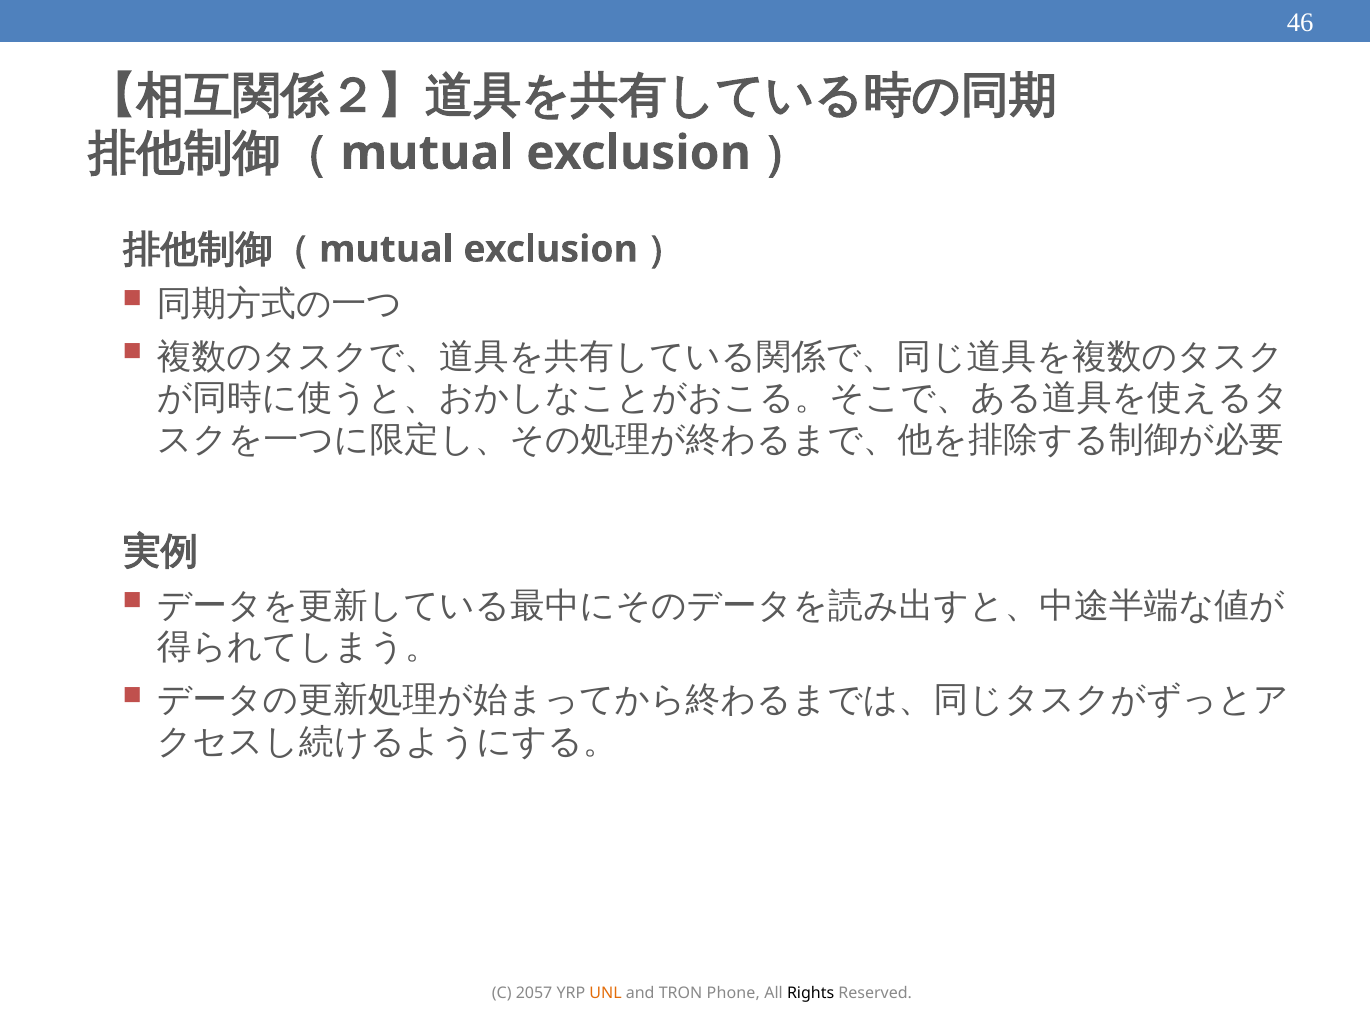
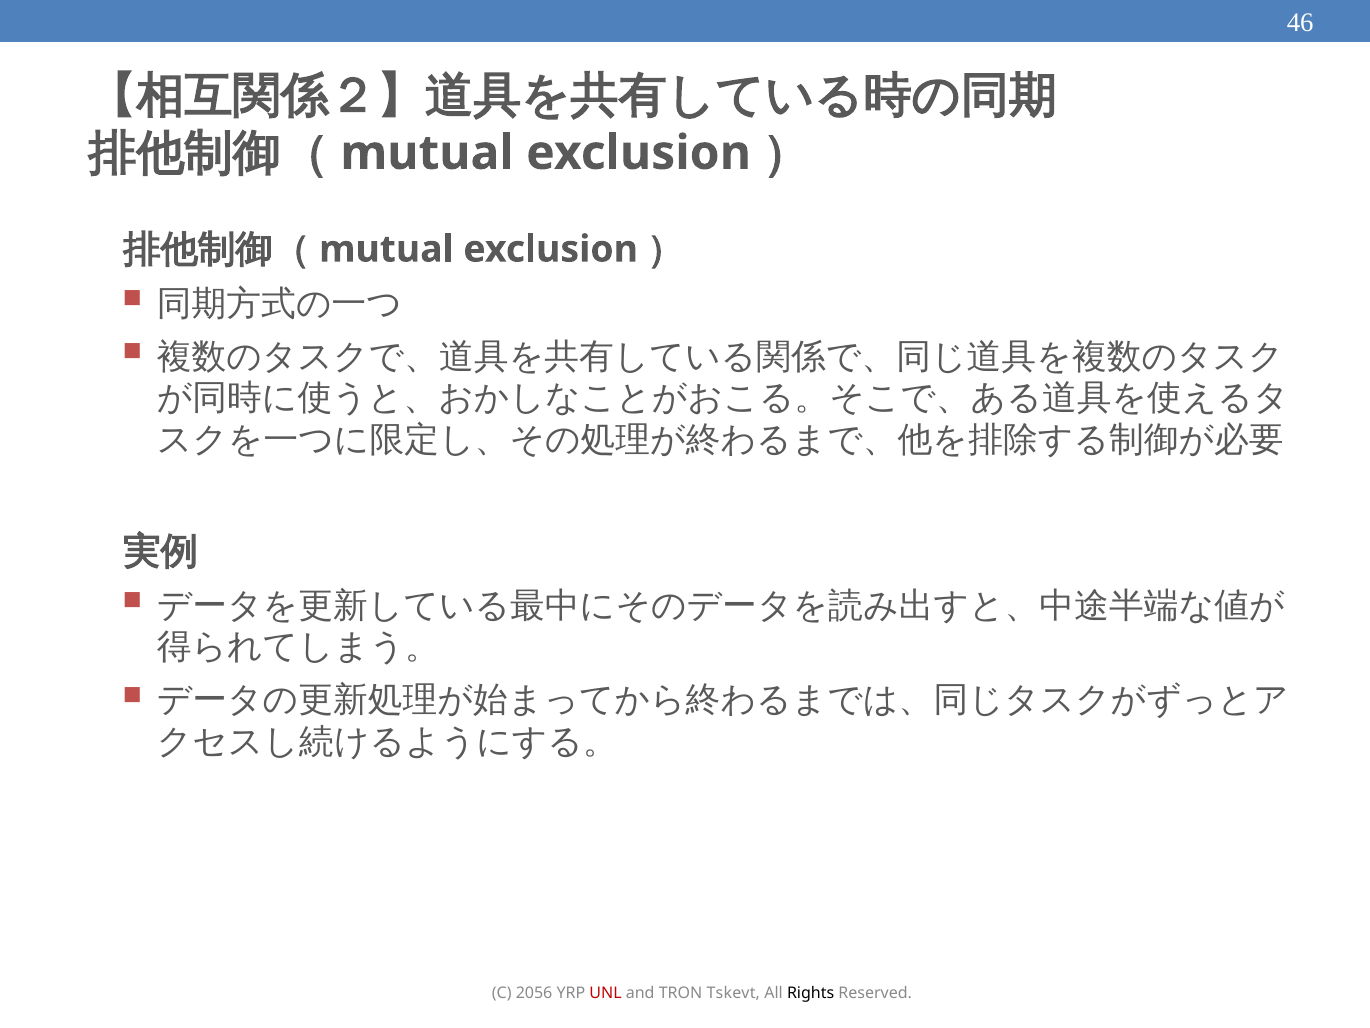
2057: 2057 -> 2056 (534, 993)
UNL colour: orange -> red (606, 993)
Phone: Phone -> Tskevt (733, 993)
